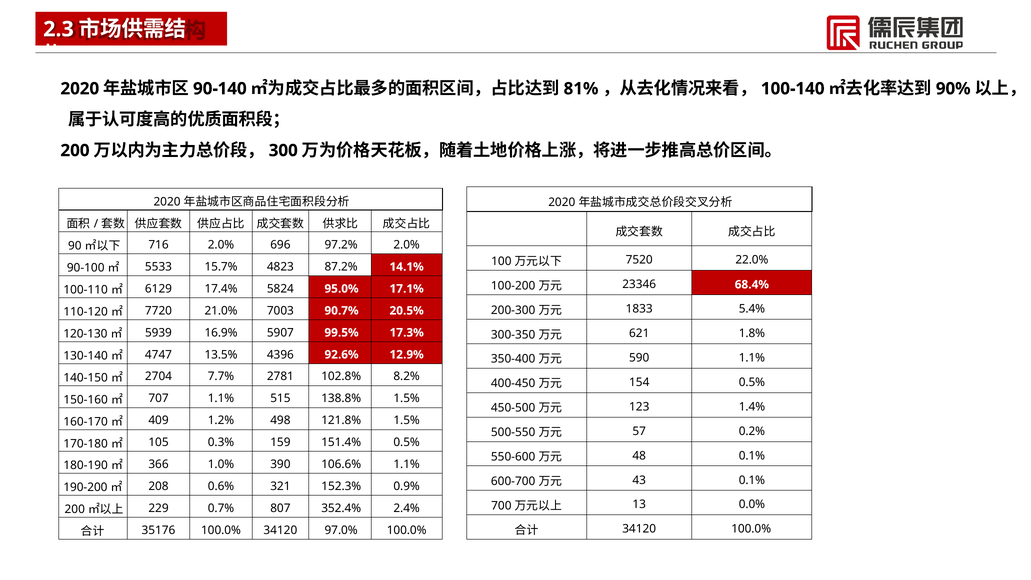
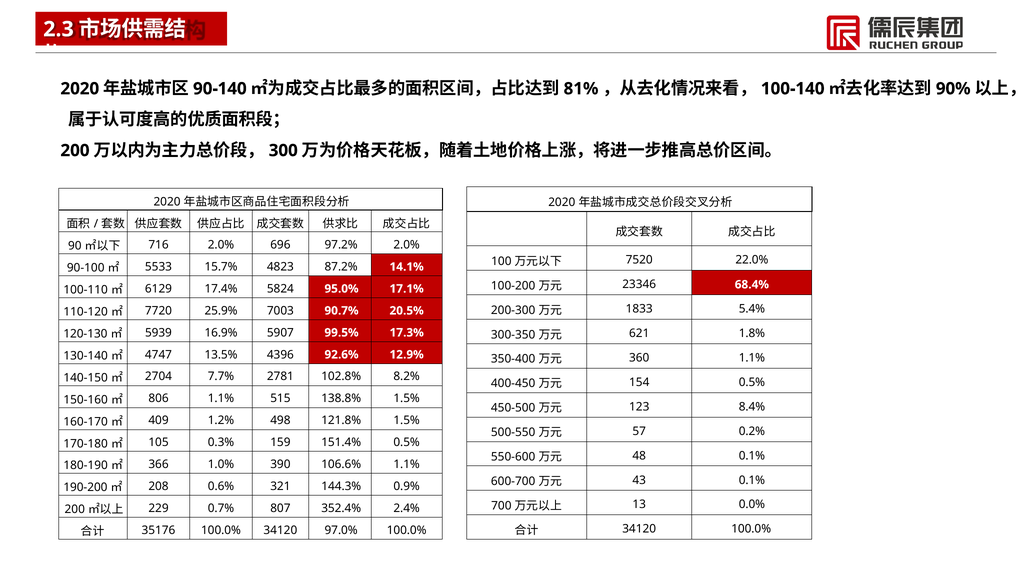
21.0%: 21.0% -> 25.9% (221, 311)
590: 590 -> 360 (639, 358)
707: 707 -> 806 (159, 398)
1.4%: 1.4% -> 8.4% (752, 407)
152.3%: 152.3% -> 144.3% (341, 486)
